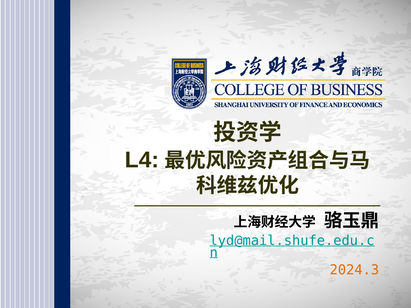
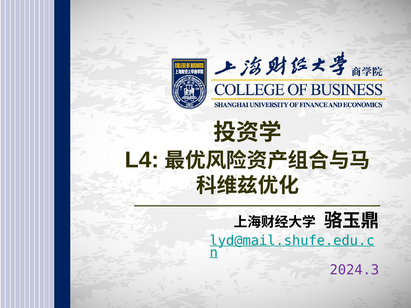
2024.3 colour: orange -> purple (354, 270)
